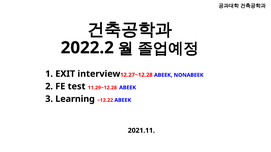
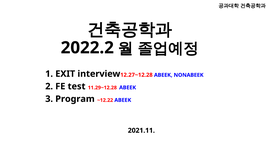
Learning: Learning -> Program (75, 99)
